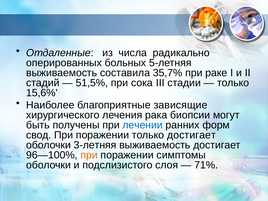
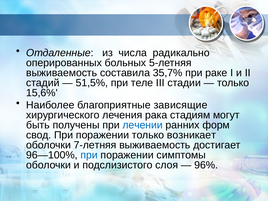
сока: сока -> теле (142, 83)
биопсии: биопсии -> стадиям (190, 115)
только достигает: достигает -> возникает (192, 135)
3-летняя: 3-летняя -> 7-летняя (95, 145)
при colour: orange -> blue (89, 155)
71%: 71% -> 96% (206, 165)
